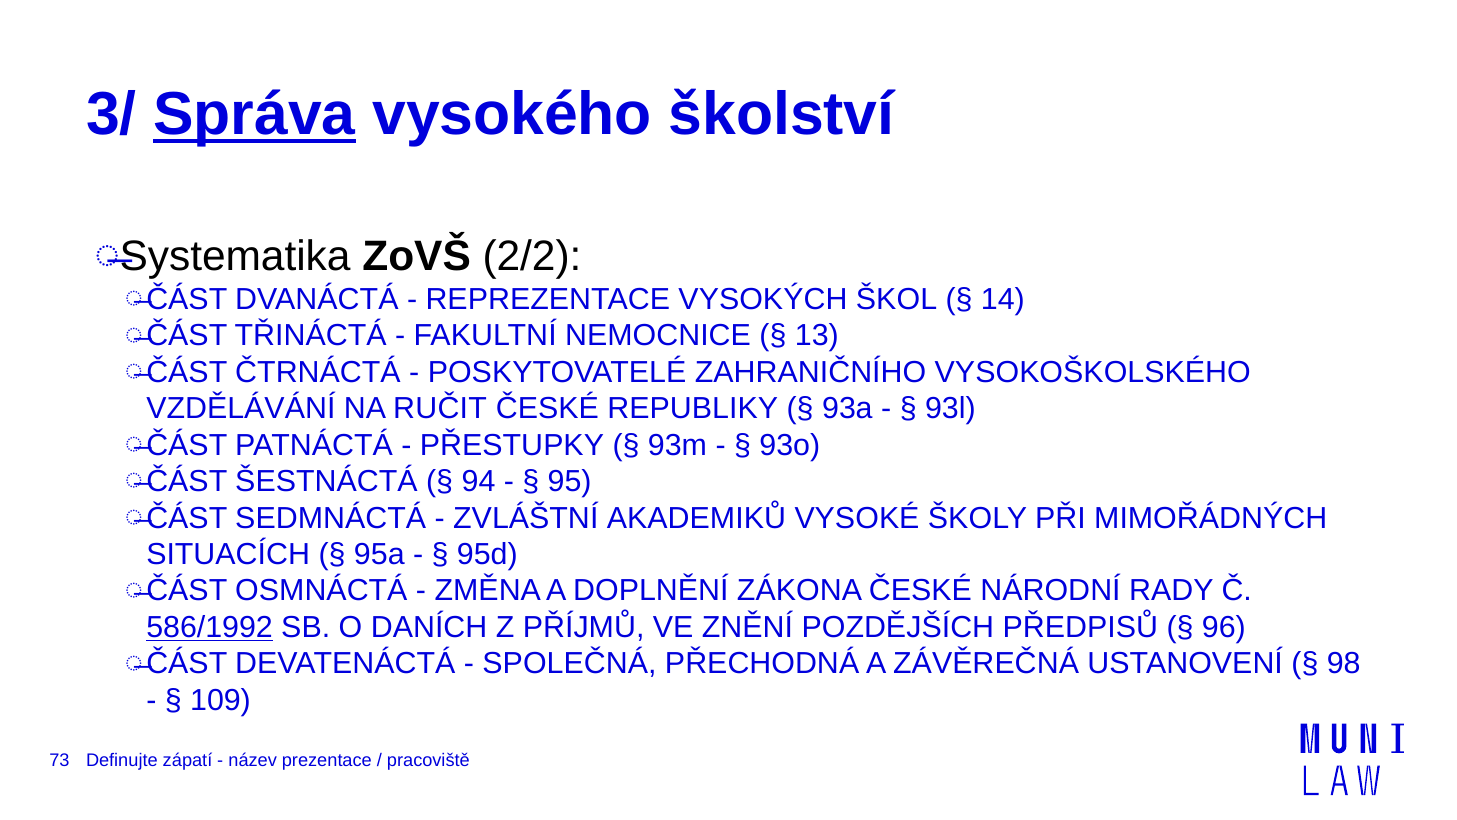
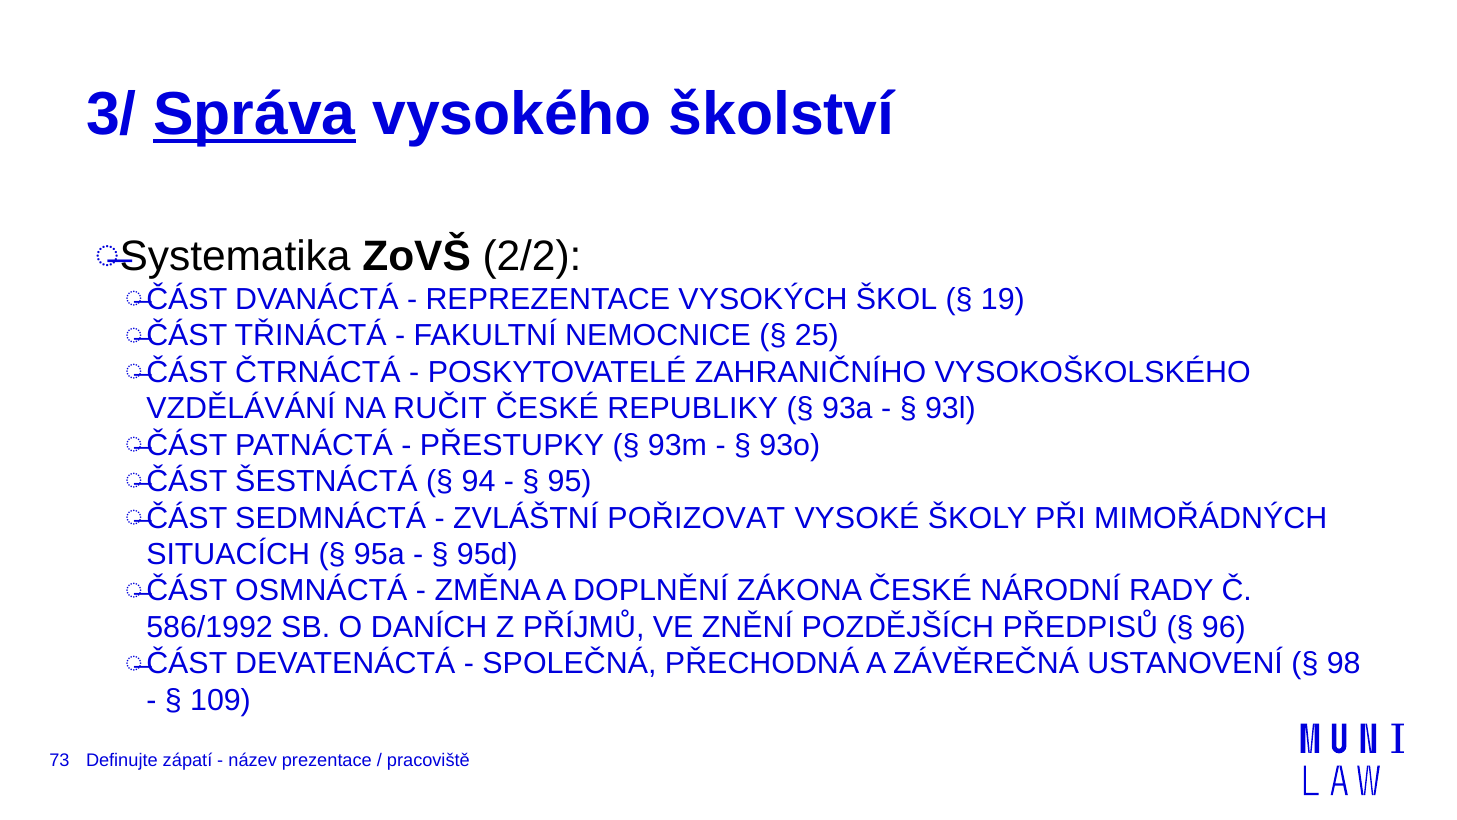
14: 14 -> 19 (1003, 299)
13: 13 -> 25 (817, 336)
AKADEMIKŮ: AKADEMIKŮ -> POŘIZOVAT (696, 518)
586/1992 underline: present -> none (210, 627)
